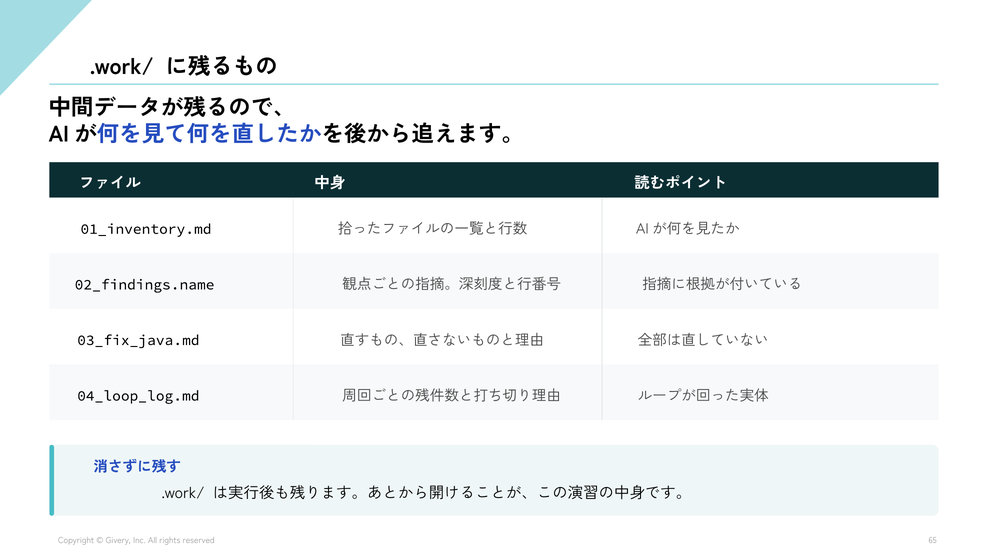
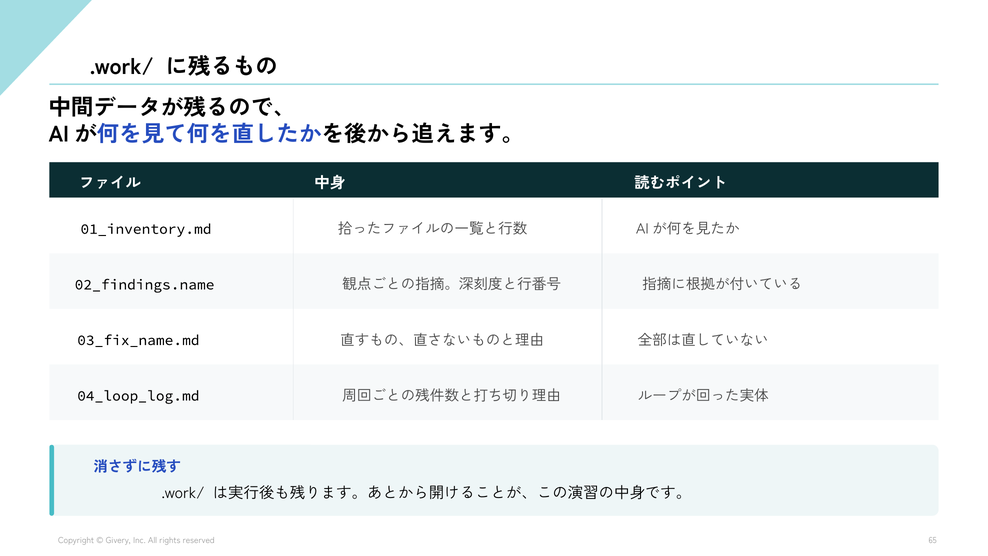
03_fix_java.md: 03_fix_java.md -> 03_fix_name.md (138, 340)
